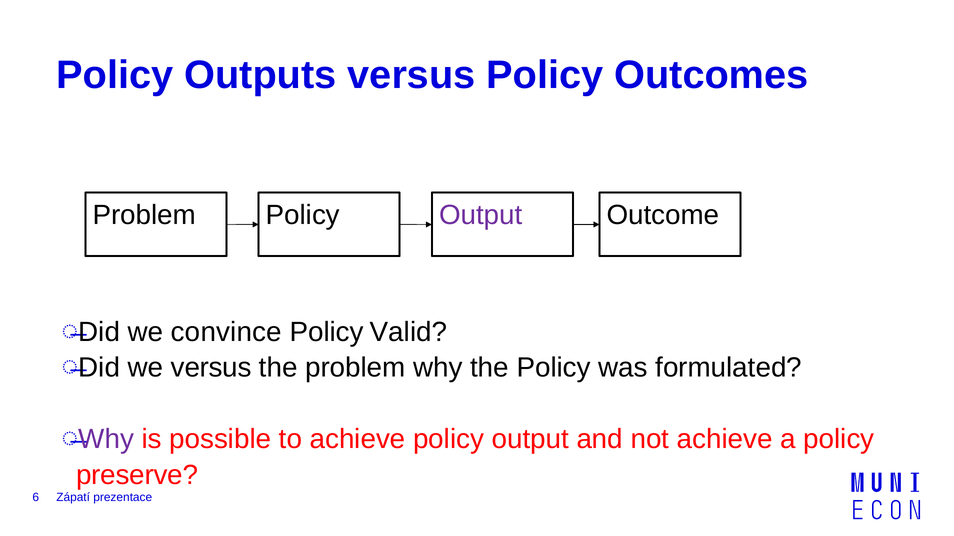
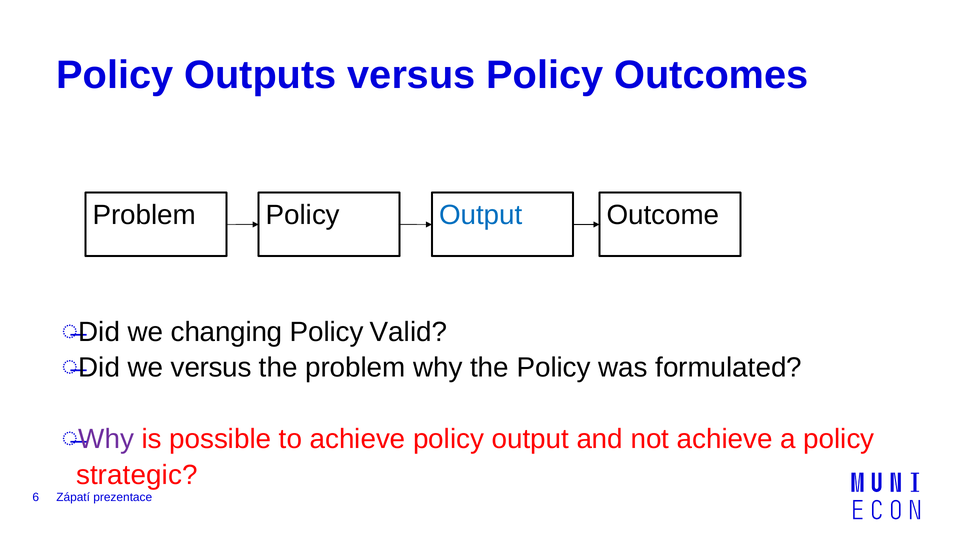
Output colour: purple -> blue (481, 215)
convince: convince -> changing (227, 332)
preserve: preserve -> strategic (137, 475)
